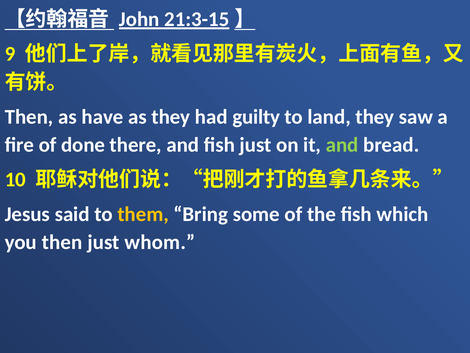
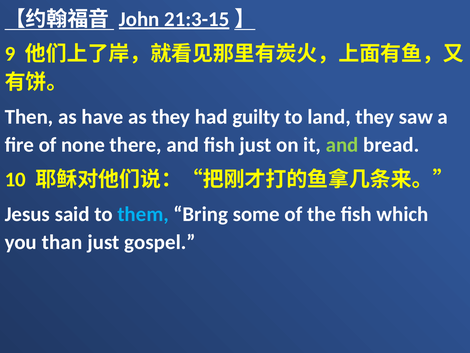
done: done -> none (83, 145)
them colour: yellow -> light blue (143, 214)
you then: then -> than (62, 242)
whom: whom -> gospel (160, 242)
